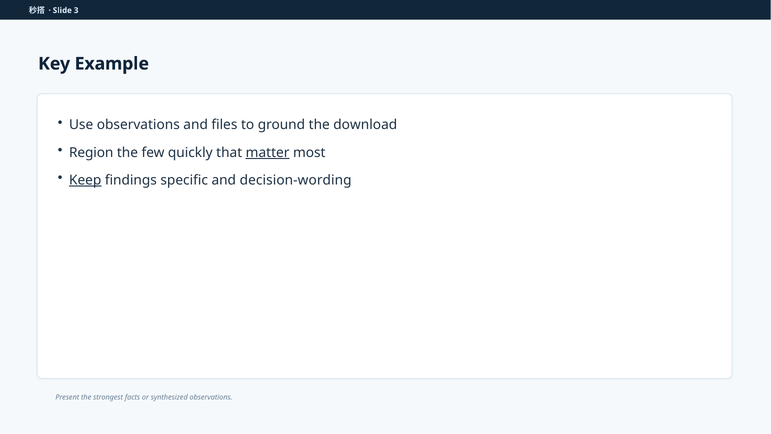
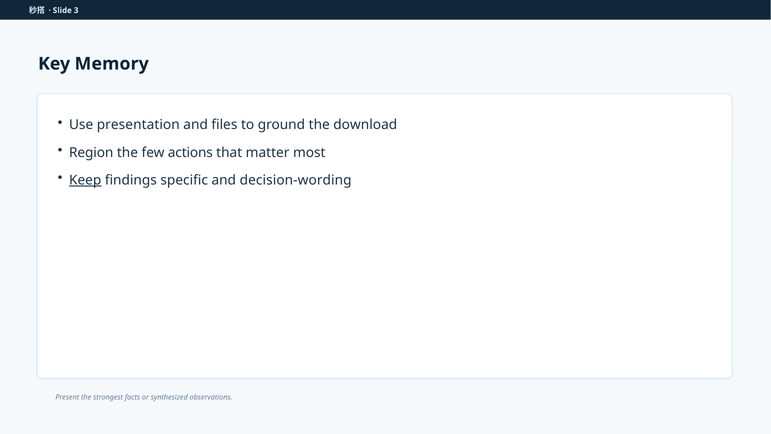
Example: Example -> Memory (112, 64)
Use observations: observations -> presentation (138, 125)
quickly: quickly -> actions (190, 152)
matter underline: present -> none (268, 152)
